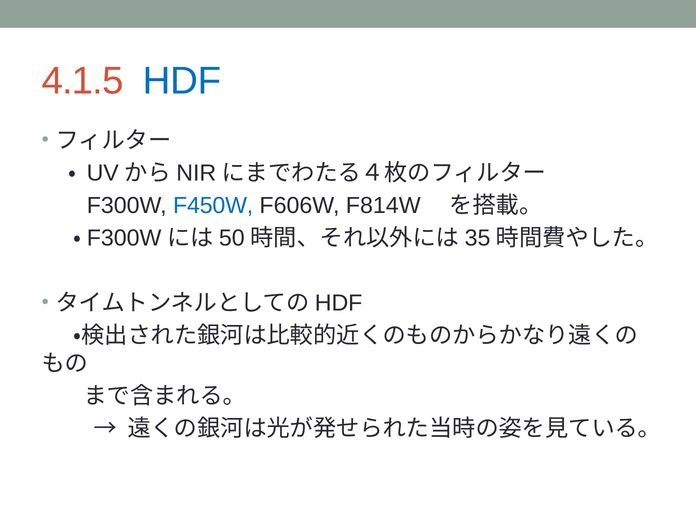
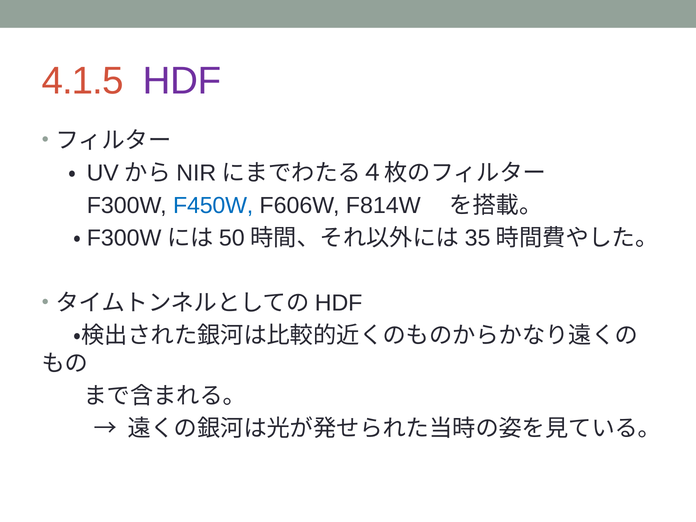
HDF colour: blue -> purple (182, 81)
